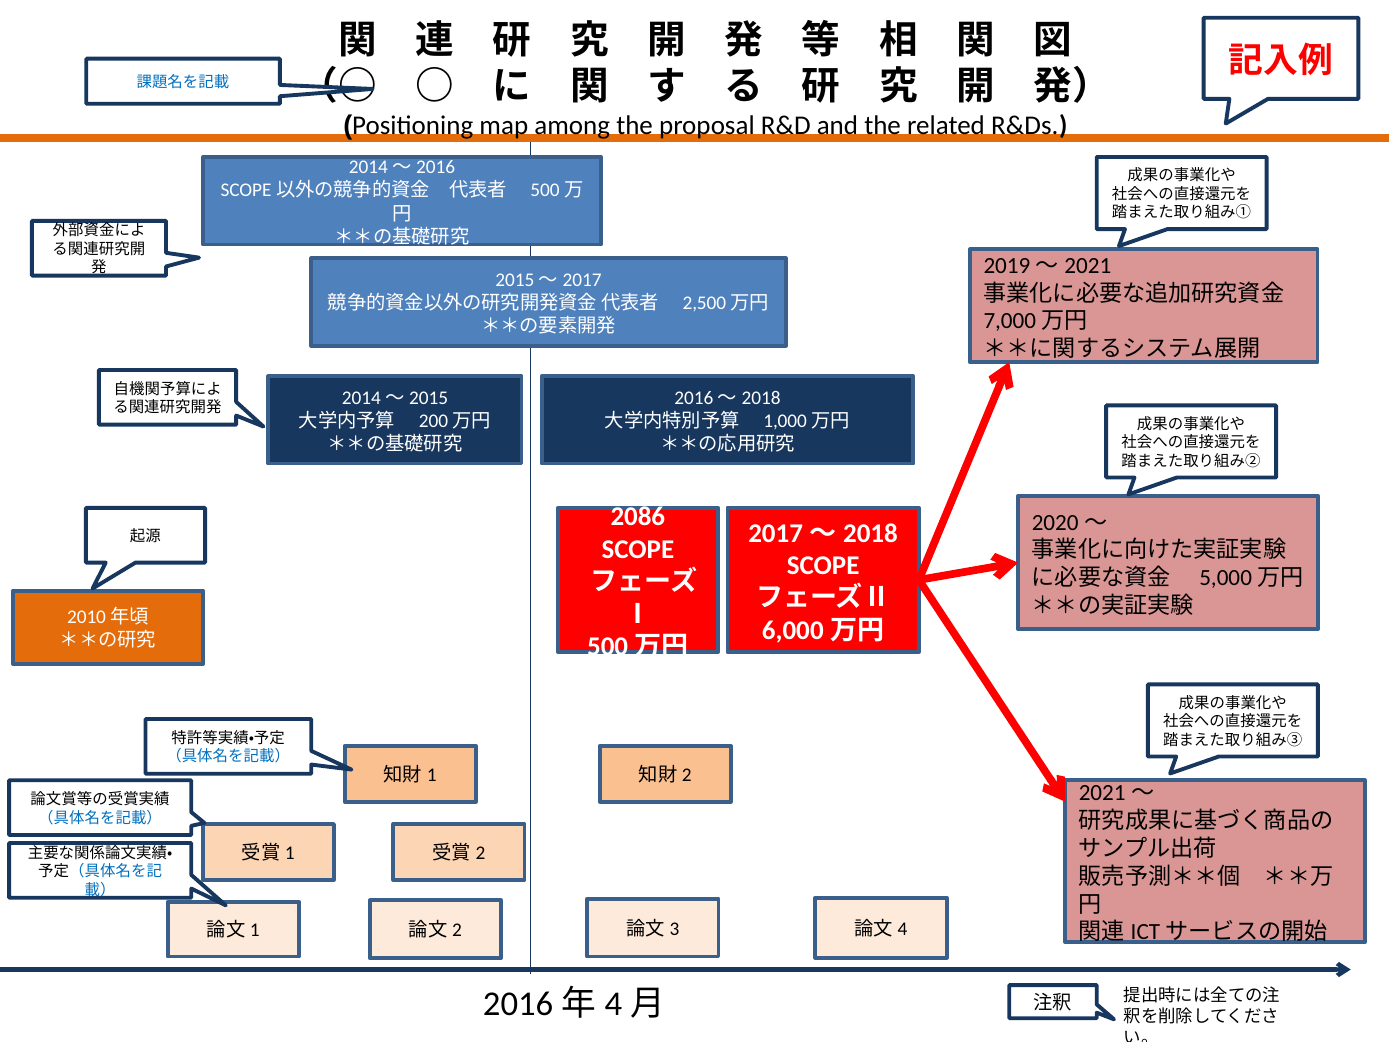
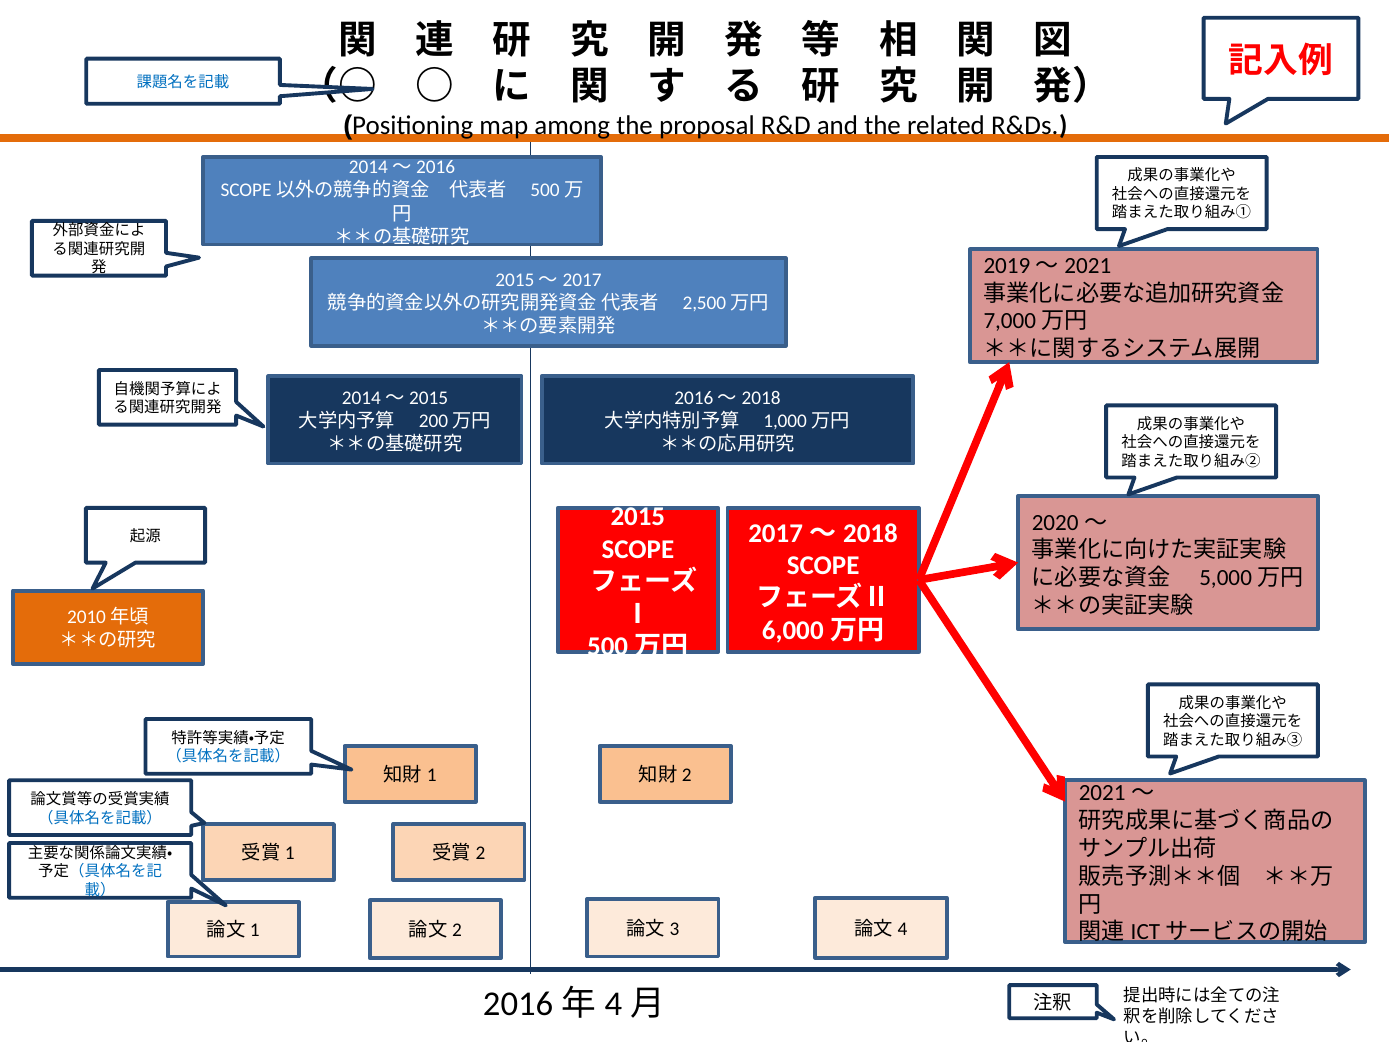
2086: 2086 -> 2015 (638, 517)
